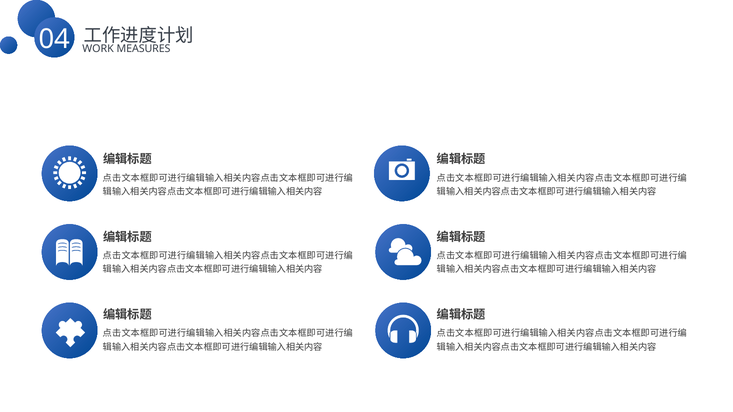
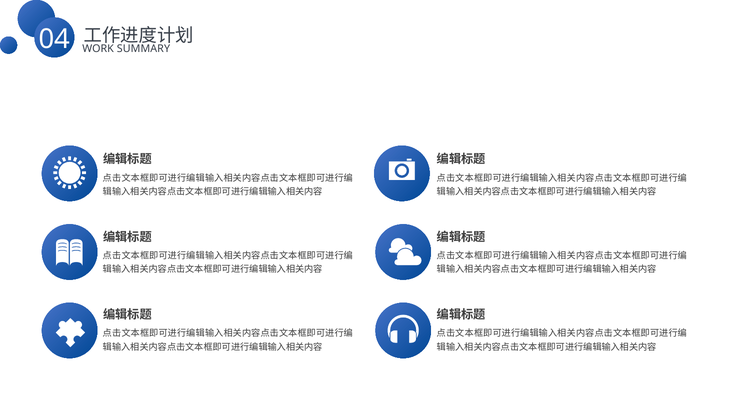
MEASURES: MEASURES -> SUMMARY (143, 49)
